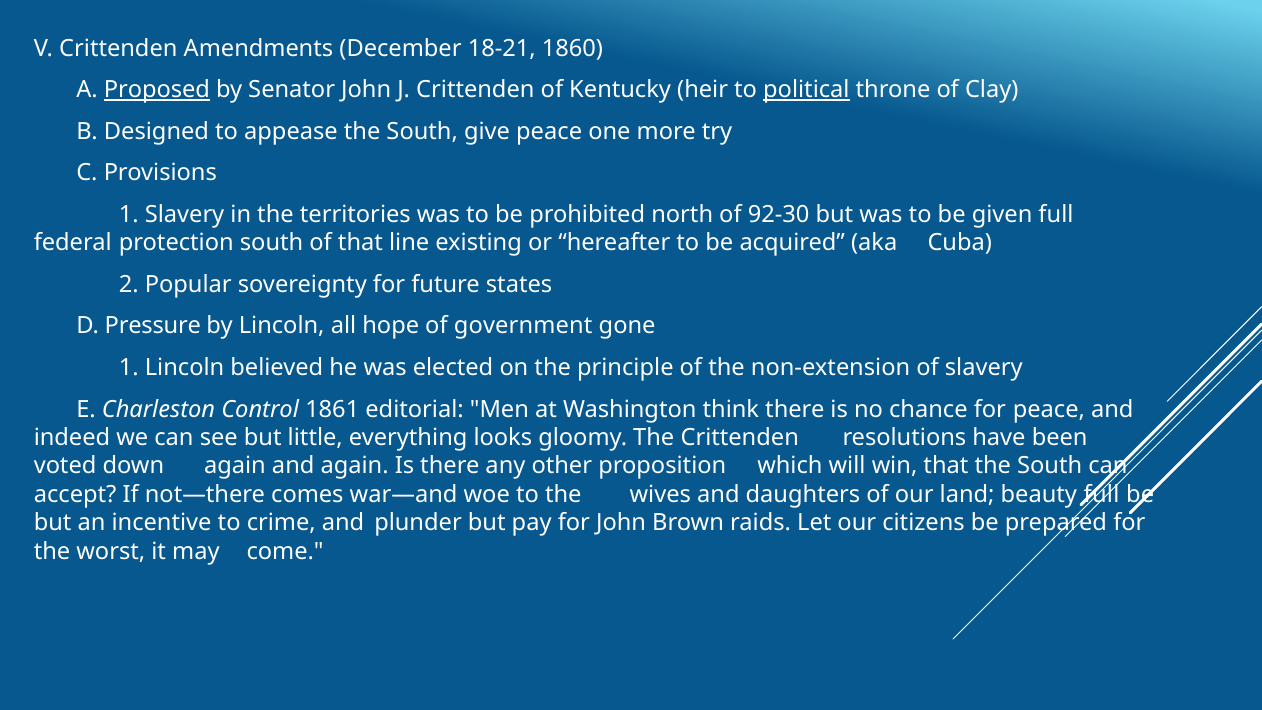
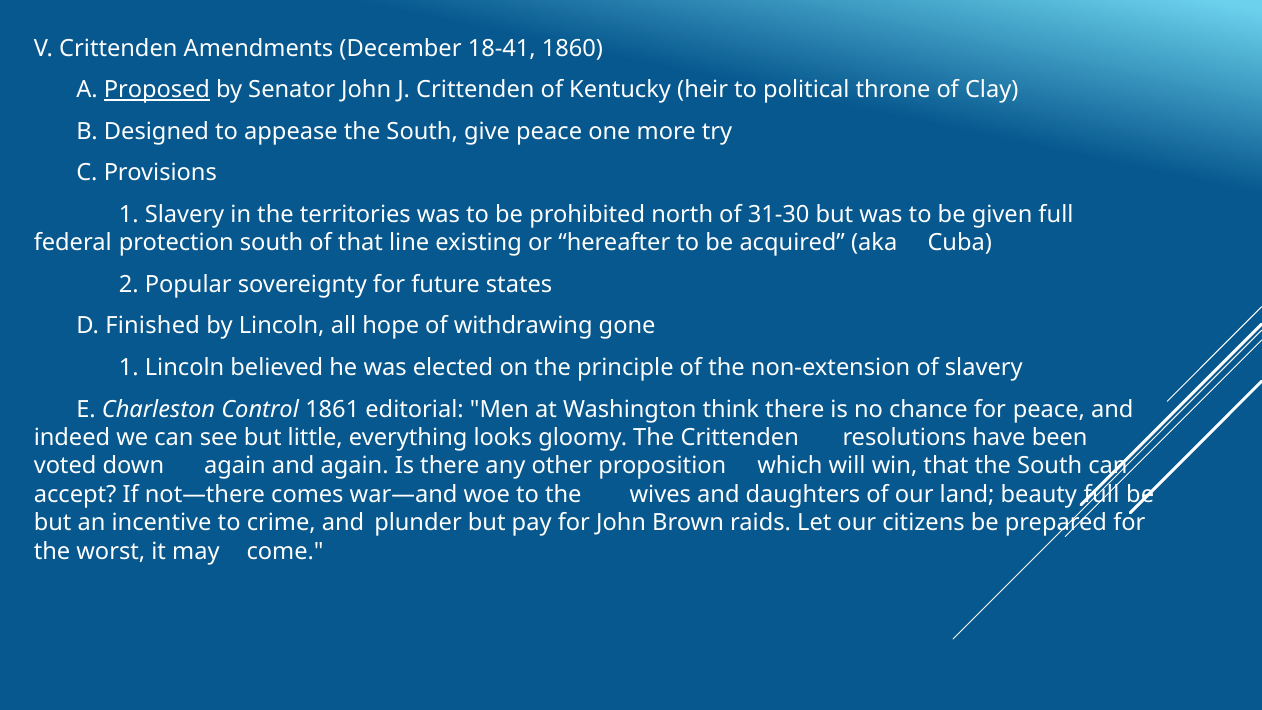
18-21: 18-21 -> 18-41 (502, 48)
political underline: present -> none (806, 90)
92-30: 92-30 -> 31-30 (779, 215)
Pressure: Pressure -> Finished (153, 326)
government: government -> withdrawing (523, 326)
